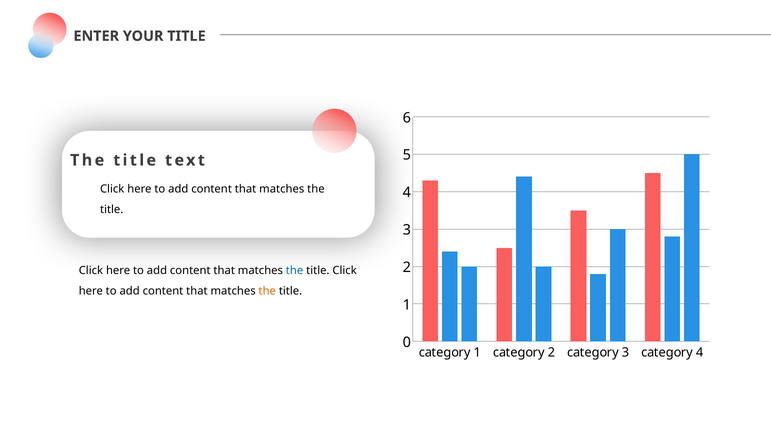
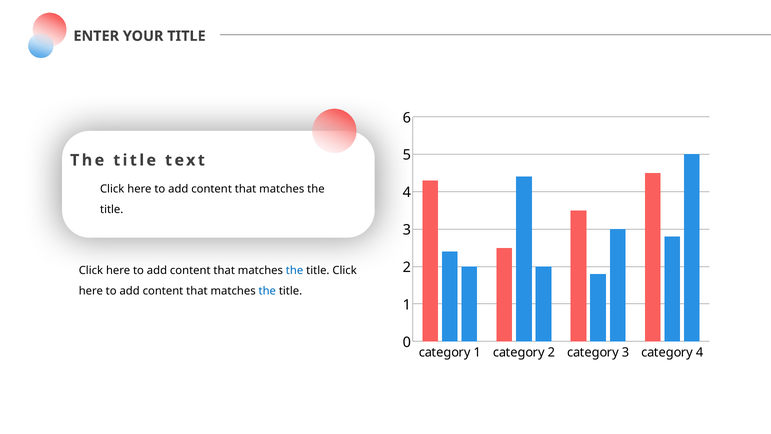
the colour: orange -> blue (267, 291)
